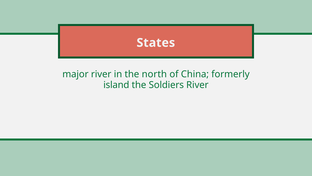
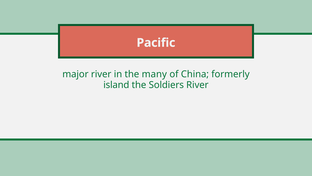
States: States -> Pacific (156, 43)
north: north -> many (154, 74)
